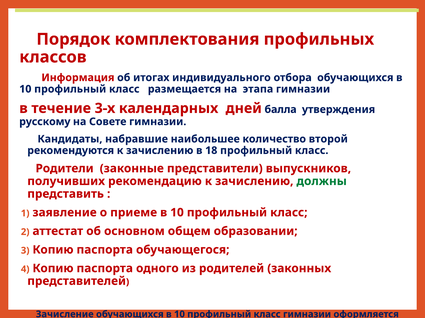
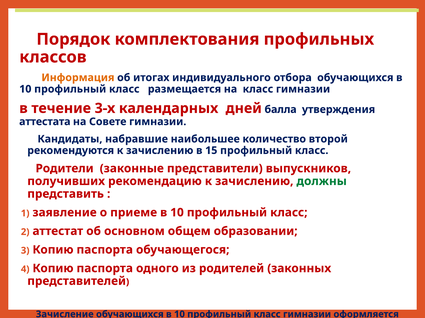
Информация colour: red -> orange (78, 78)
на этапа: этапа -> класс (258, 89)
русскому: русскому -> аттестата (45, 122)
18: 18 -> 15 (211, 151)
